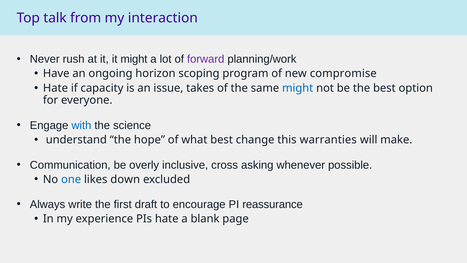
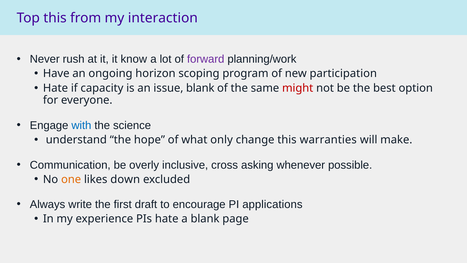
Top talk: talk -> this (55, 18)
it might: might -> know (134, 59)
compromise: compromise -> participation (343, 74)
issue takes: takes -> blank (200, 88)
might colour: blue -> red (298, 88)
what best: best -> only (222, 140)
one colour: blue -> orange (71, 179)
reassurance: reassurance -> applications (272, 204)
